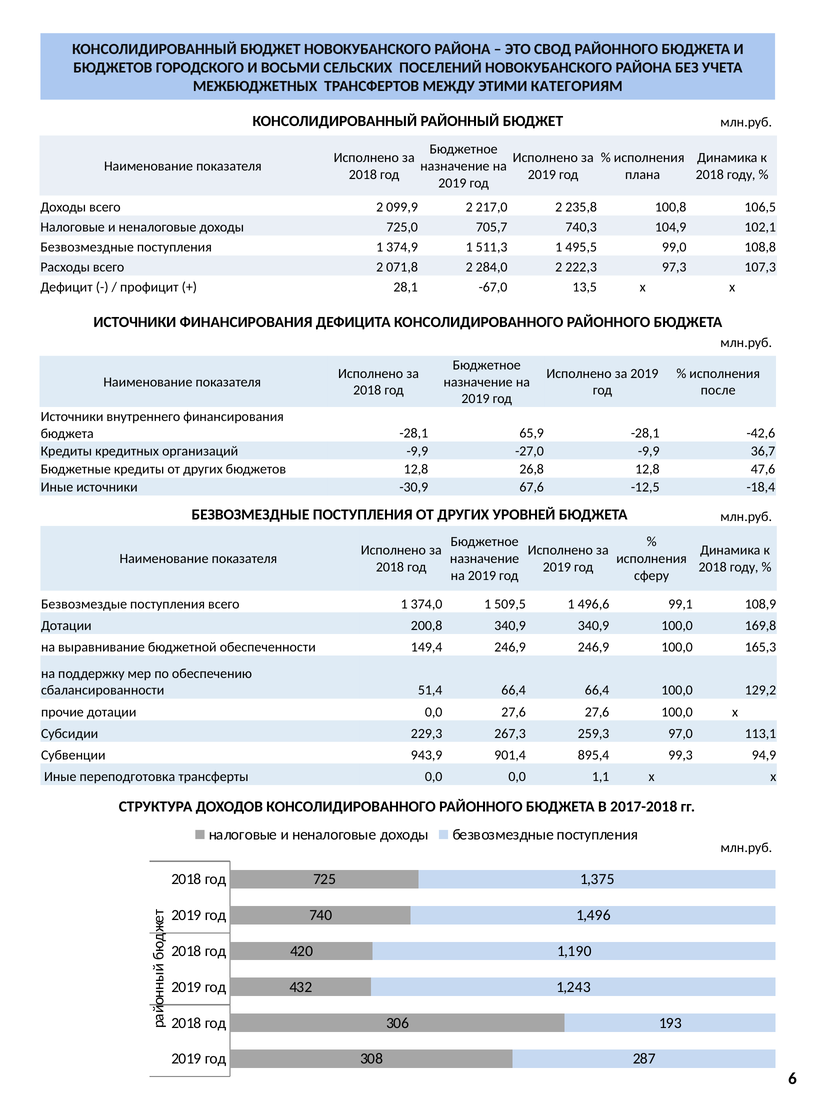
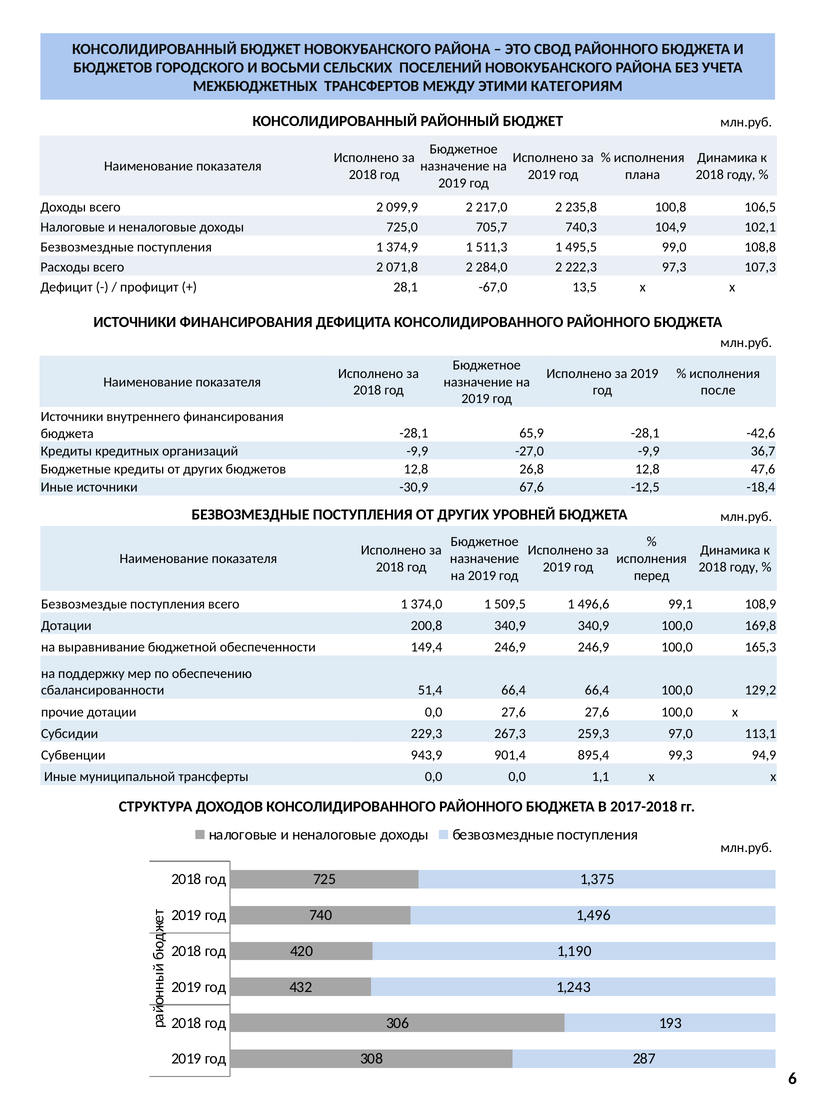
сферу: сферу -> перед (652, 576)
переподготовка: переподготовка -> муниципальной (127, 777)
